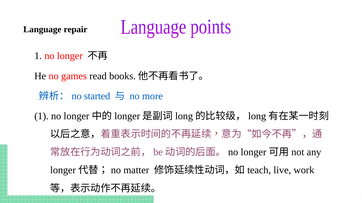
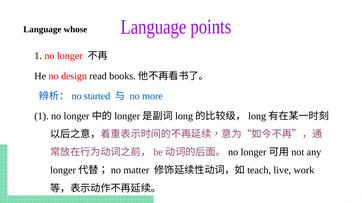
repair: repair -> whose (75, 30)
games: games -> design (74, 76)
